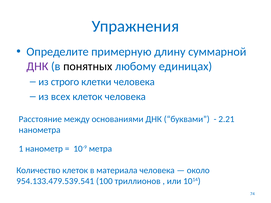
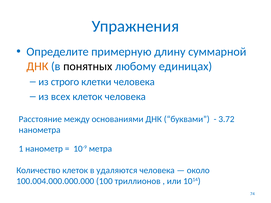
ДНК colour: purple -> orange (37, 66)
2.21: 2.21 -> 3.72 (226, 119)
материала: материала -> удаляются (117, 170)
954.133.479.539.541: 954.133.479.539.541 -> 100.004.000.000.000 (55, 181)
